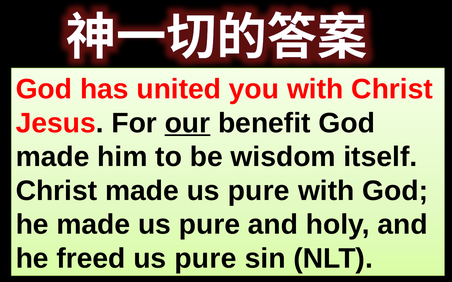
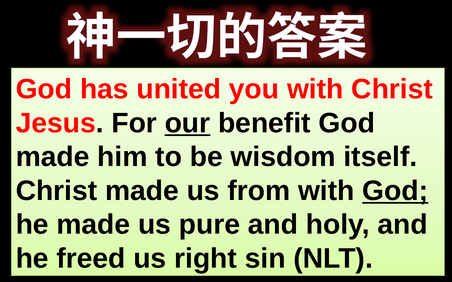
Christ made us pure: pure -> from (259, 191)
God underline: none -> present (395, 191)
freed us pure: pure -> right (206, 259)
